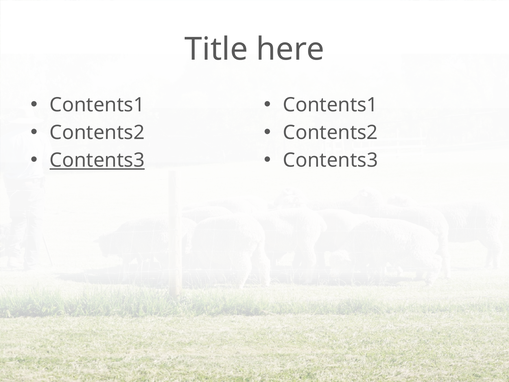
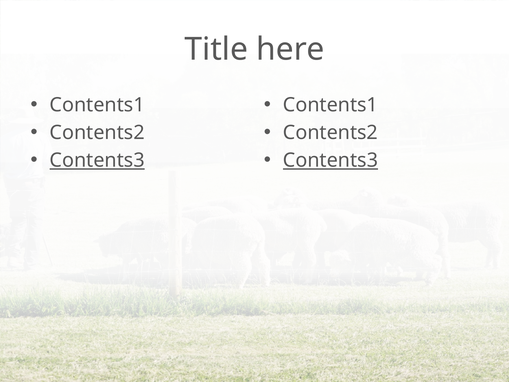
Contents3 underline: none -> present (330, 160)
